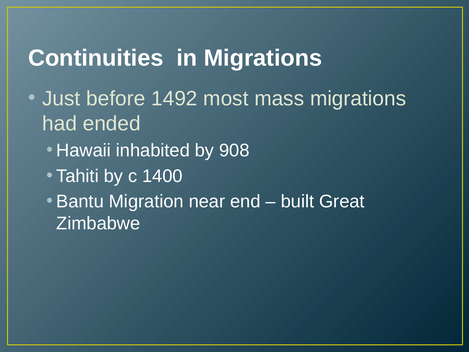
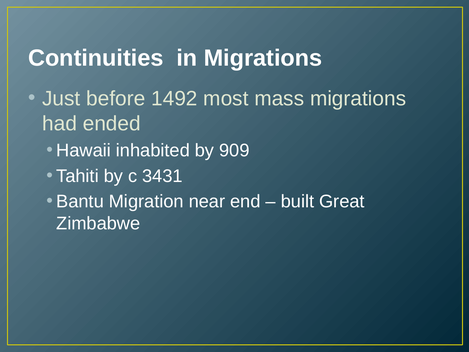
908: 908 -> 909 (234, 150)
1400: 1400 -> 3431 (162, 176)
